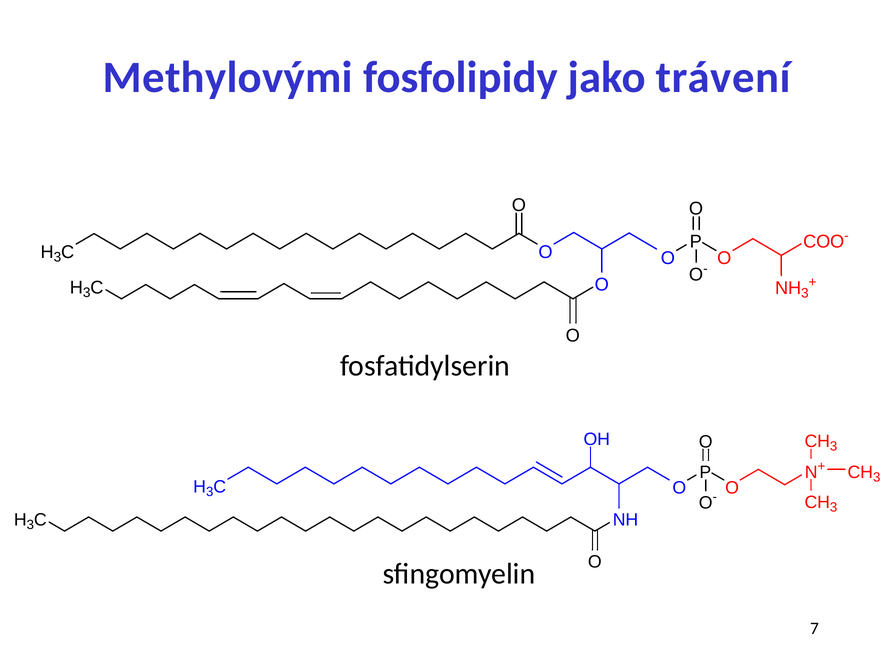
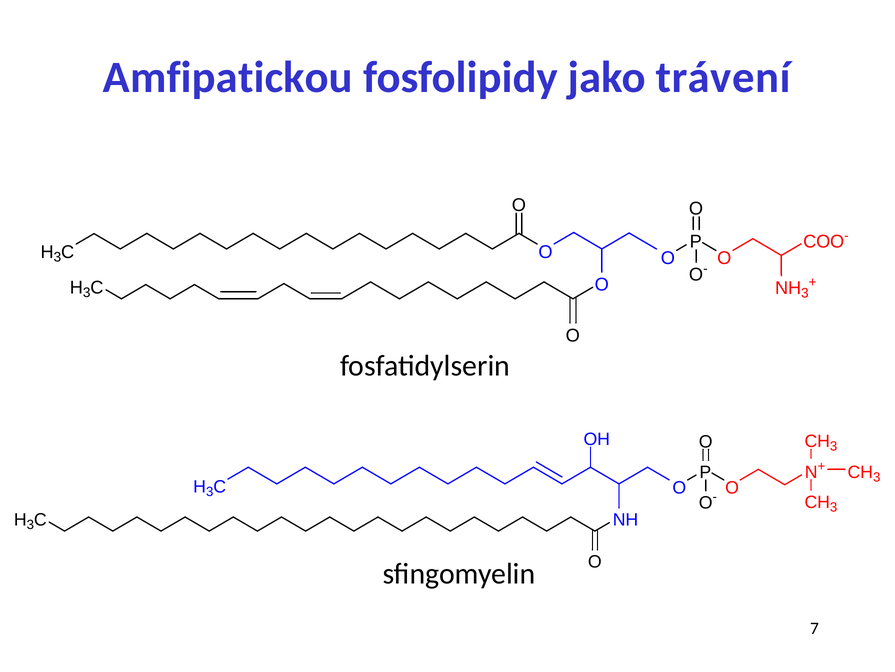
Methylovými: Methylovými -> Amfipatickou (228, 78)
